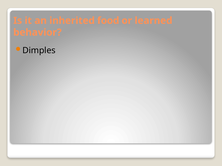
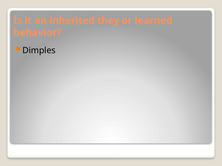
food: food -> they (108, 21)
